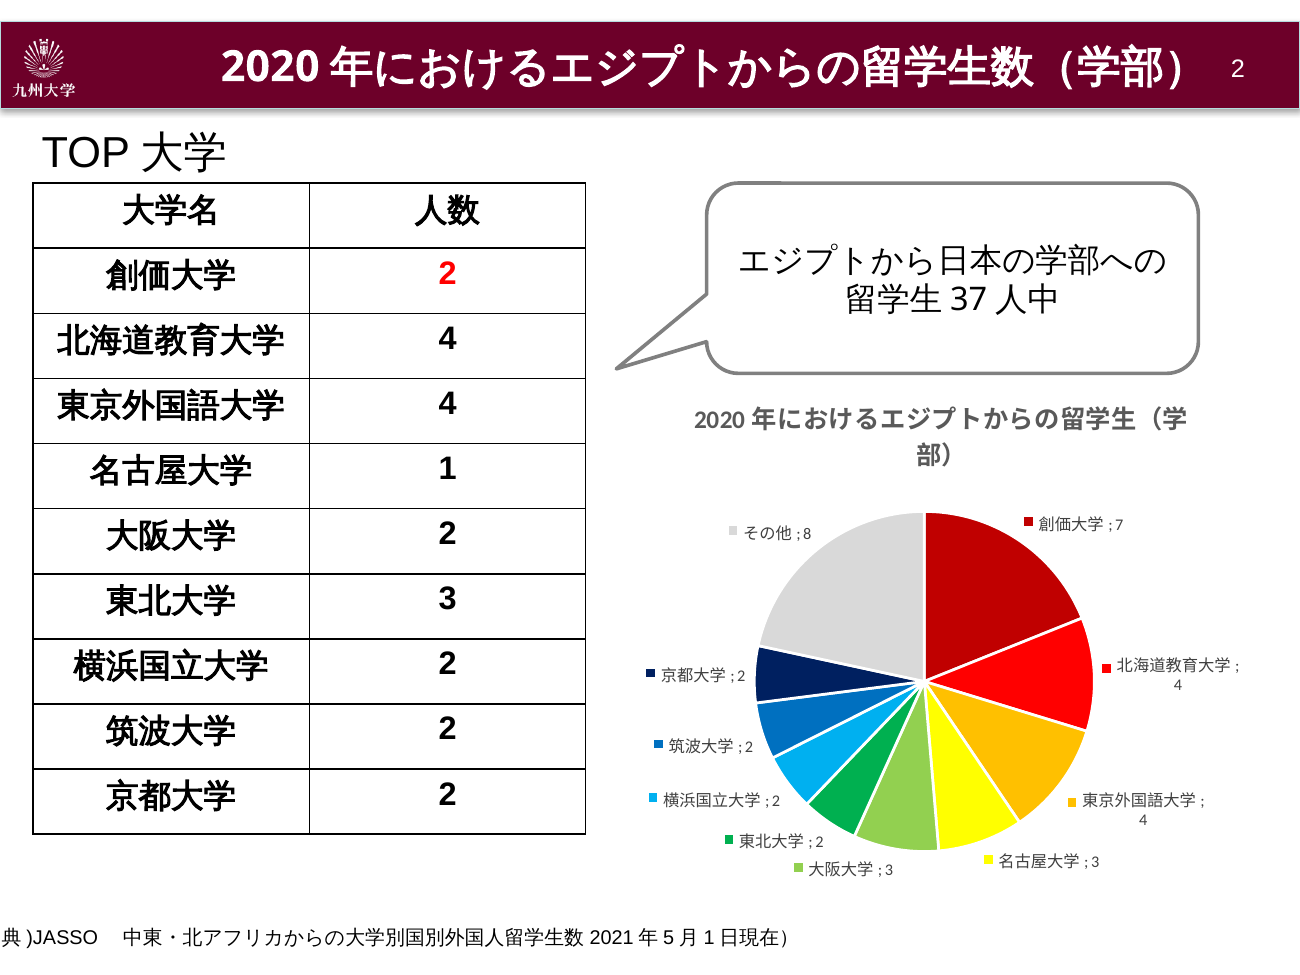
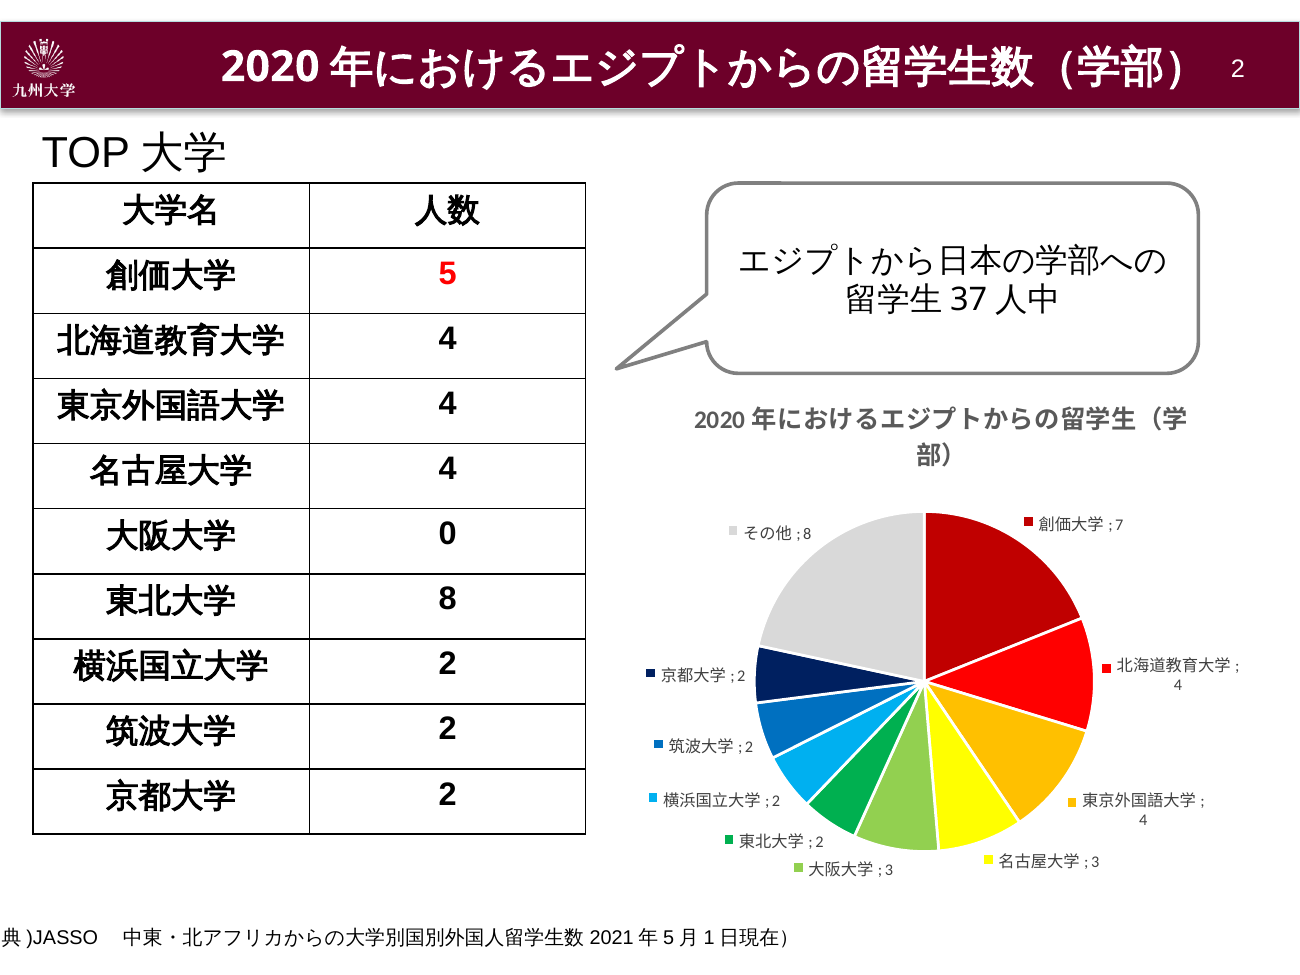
2: 2 -> 5 (448, 273)
1: 1 -> 4 (448, 469)
2: 2 -> 0 (448, 534)
3: 3 -> 8 (448, 599)
